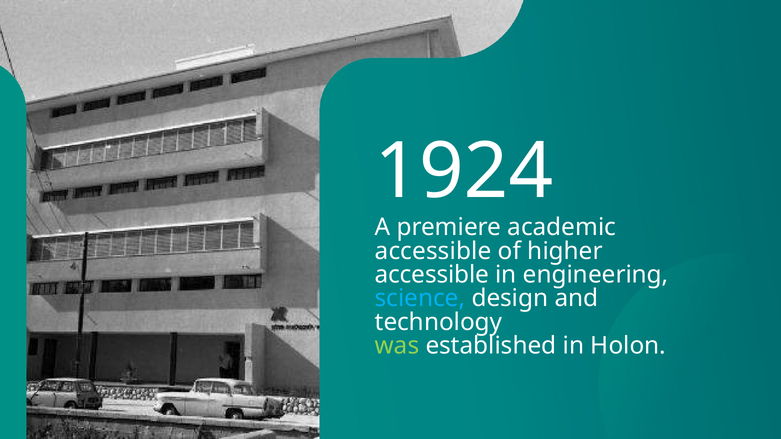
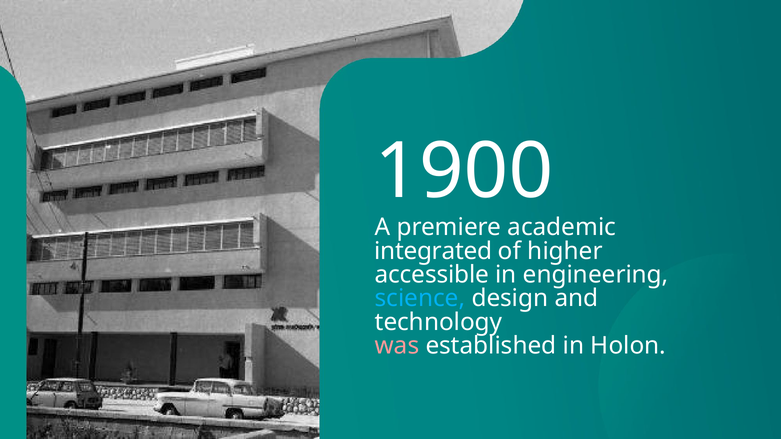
1924: 1924 -> 1900 (464, 171)
accessible: accessible -> integrated (433, 251)
was colour: light green -> pink (397, 346)
